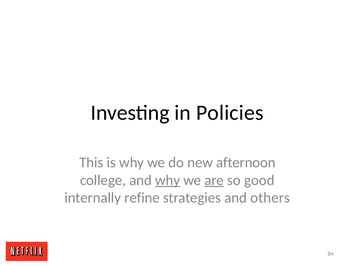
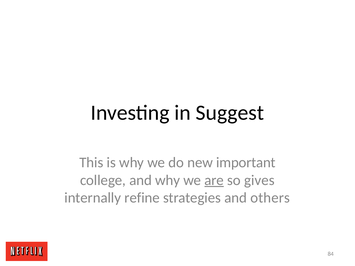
Policies: Policies -> Suggest (230, 113)
afternoon: afternoon -> important (246, 163)
why underline: present -> none (168, 180)
good: good -> gives (259, 180)
